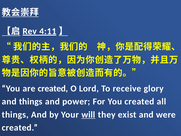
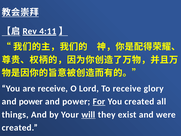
are created: created -> receive (53, 88)
things: things -> power (31, 101)
For underline: none -> present (99, 101)
